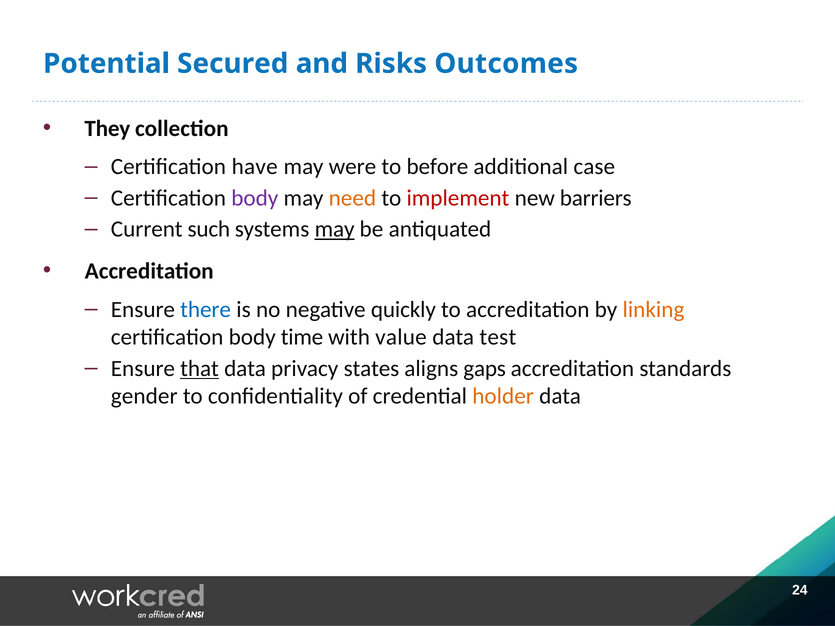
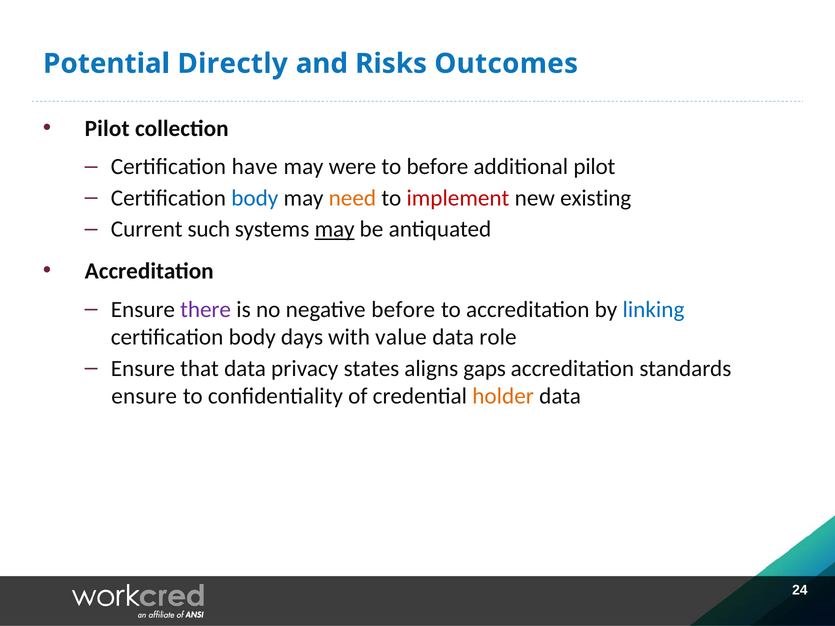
Secured: Secured -> Directly (233, 64)
They: They -> Pilot (107, 128)
additional case: case -> pilot (594, 167)
body colour: purple -> blue (255, 198)
barriers: barriers -> existing (596, 198)
there colour: blue -> purple (206, 309)
negative quickly: quickly -> before (403, 309)
linking colour: orange -> blue (653, 309)
time: time -> days (302, 337)
test: test -> role (498, 337)
that underline: present -> none (200, 369)
gender: gender -> ensure (144, 396)
